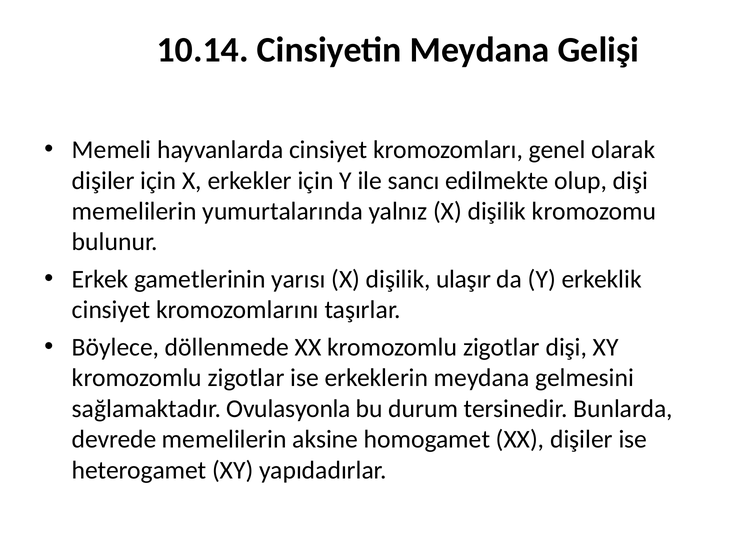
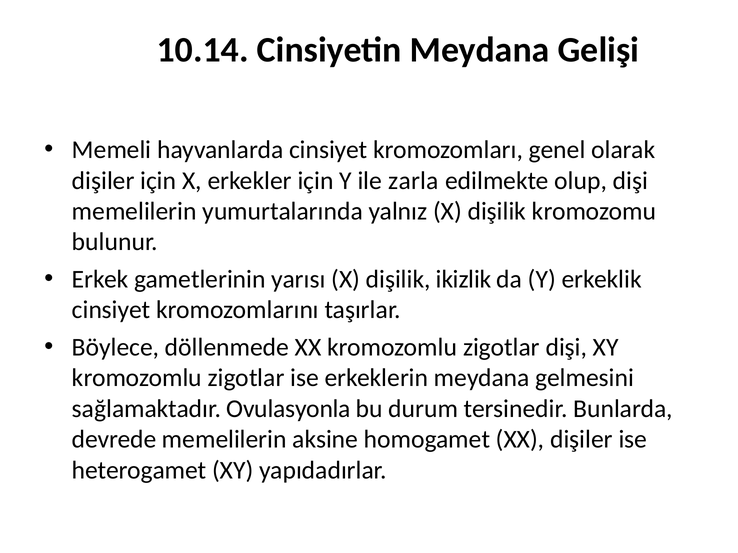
sancı: sancı -> zarla (413, 181)
ulaşır: ulaşır -> ikizlik (464, 280)
